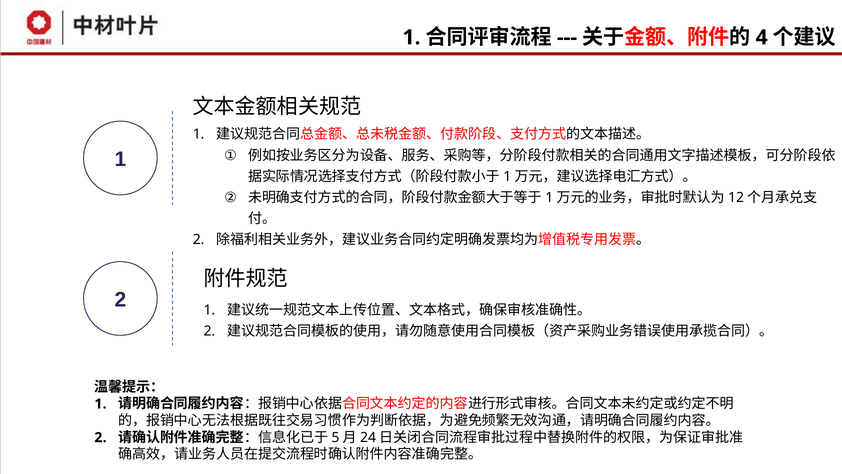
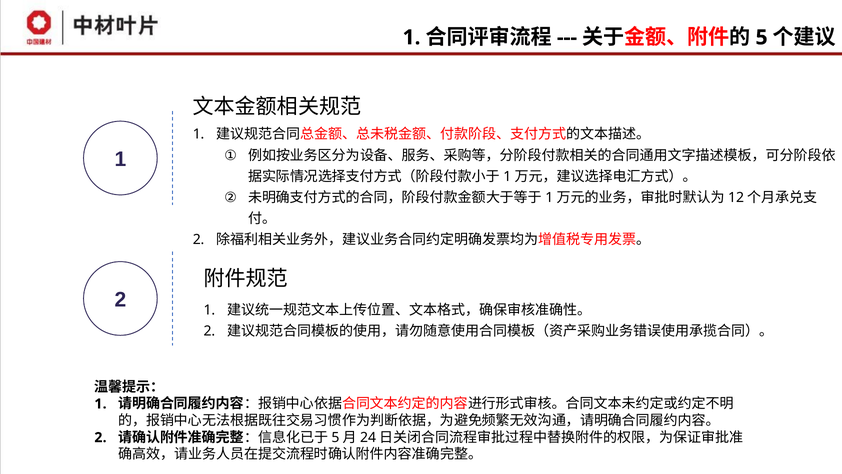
4: 4 -> 5 (762, 37)
